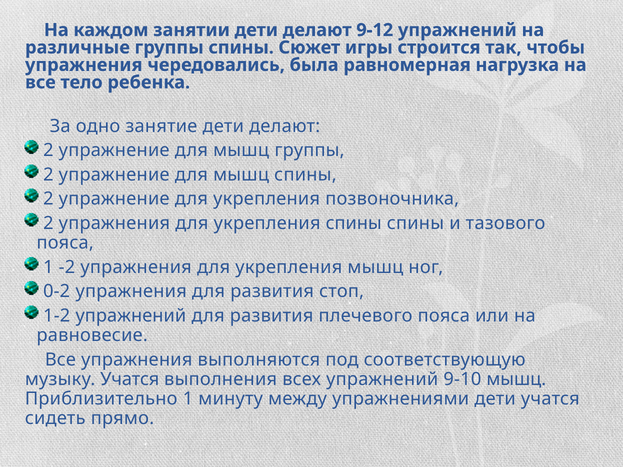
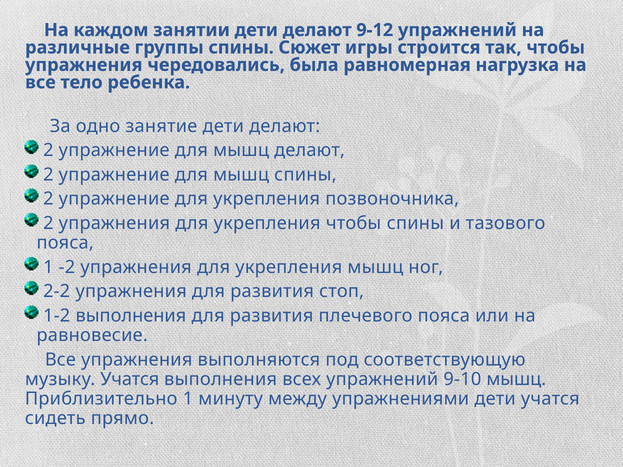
мышц группы: группы -> делают (310, 151)
укрепления спины: спины -> чтобы (354, 223)
0-2: 0-2 -> 2-2 (57, 292)
1-2 упражнений: упражнений -> выполнения (131, 316)
